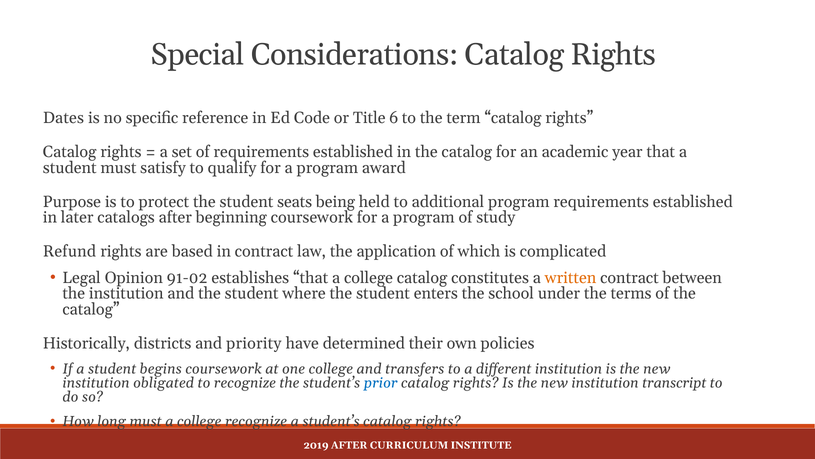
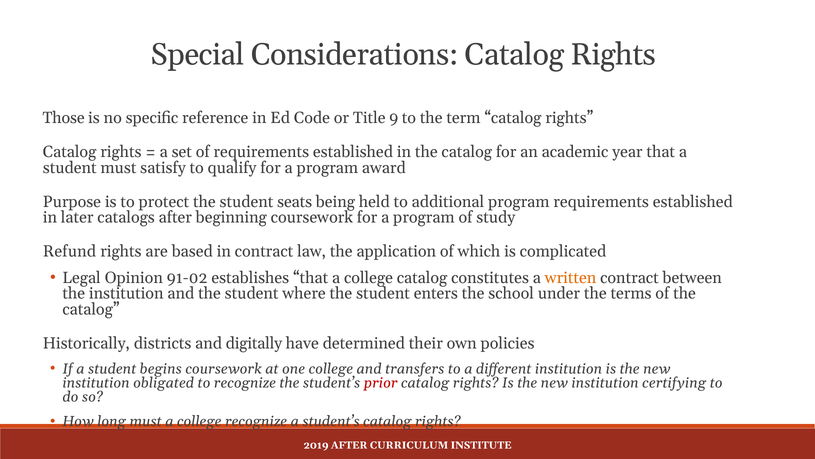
Dates: Dates -> Those (64, 118)
6: 6 -> 9 (394, 118)
priority: priority -> digitally (254, 343)
prior colour: blue -> red (381, 382)
transcript: transcript -> certifying (674, 382)
